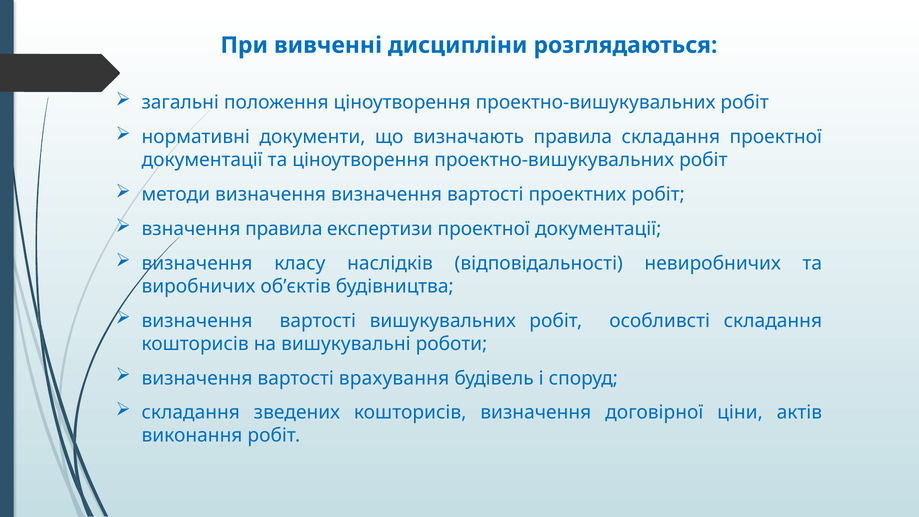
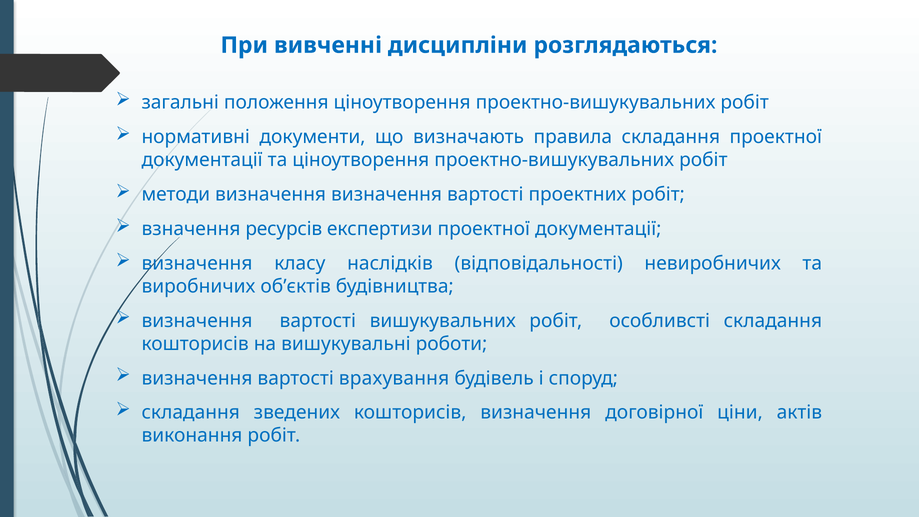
взначення правила: правила -> ресурсів (284, 229)
